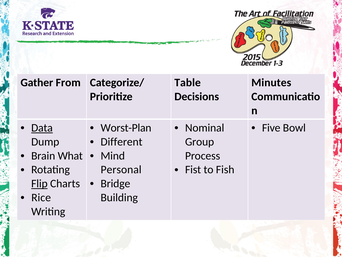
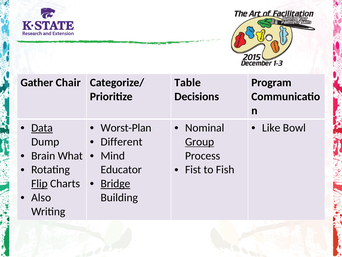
From: From -> Chair (68, 82)
Minutes: Minutes -> Program (271, 82)
Five: Five -> Like (271, 128)
Group underline: none -> present (200, 142)
Personal: Personal -> Educator (121, 169)
Bridge underline: none -> present (115, 183)
Rice: Rice -> Also (41, 197)
